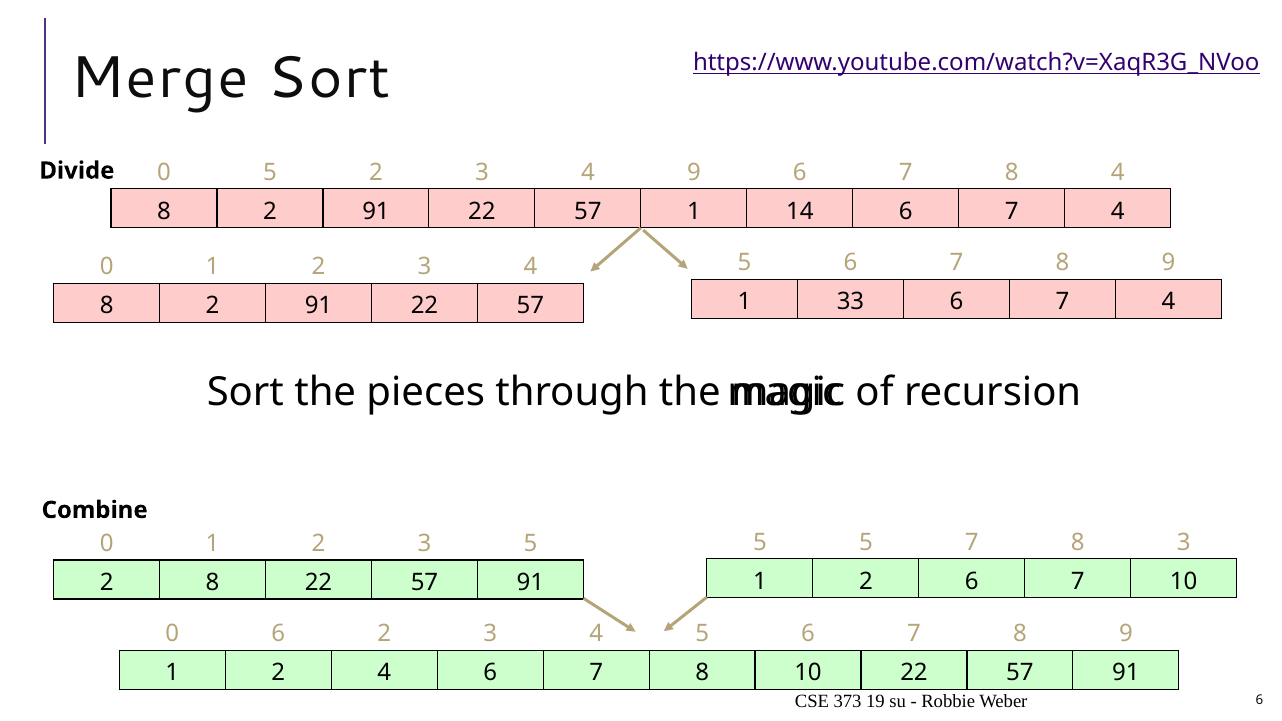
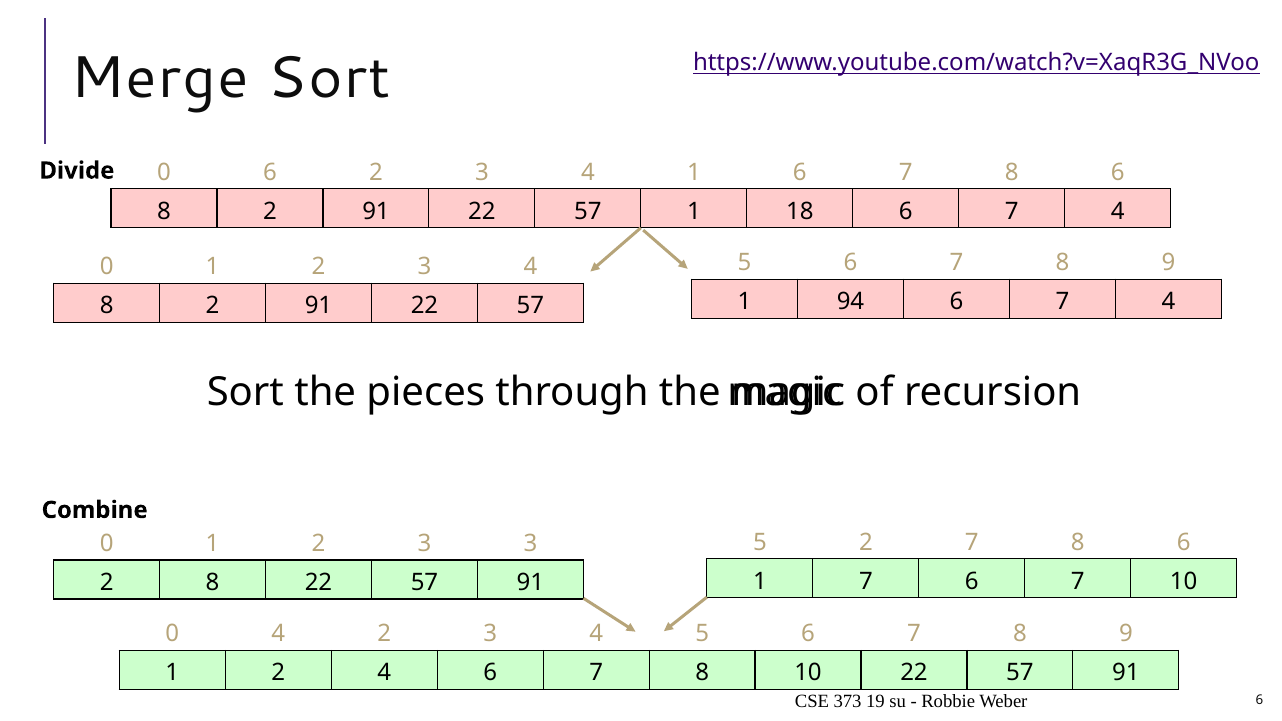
0 5: 5 -> 6 (270, 172)
4 9: 9 -> 1 (694, 172)
6 7 8 4: 4 -> 6 (1118, 172)
14: 14 -> 18 (800, 211)
33: 33 -> 94 (851, 302)
5 5: 5 -> 2 (866, 542)
3: 3 -> 6 (1184, 542)
3 5: 5 -> 3 (530, 544)
2: 2 -> 7 (866, 581)
0 6: 6 -> 4 (278, 634)
